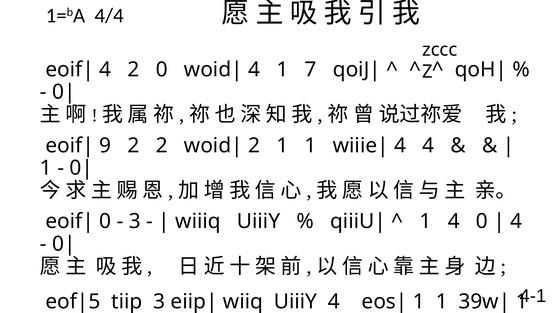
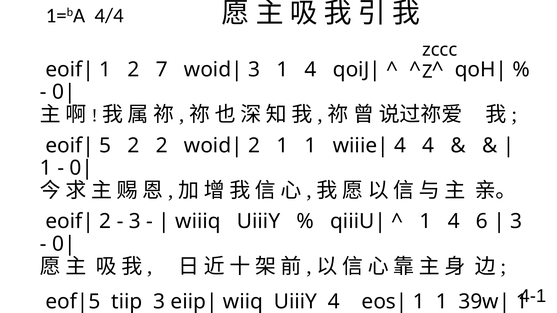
4: 4 -> 1 (105, 70)
2 0: 0 -> 7 (162, 70)
4: 4 -> 3 (254, 70)
7: 7 -> 4 (311, 70)
9: 9 -> 5 (105, 146)
0: 0 -> 2 (105, 222)
4 0: 0 -> 6 (482, 222)
4: 4 -> 3 (516, 222)
